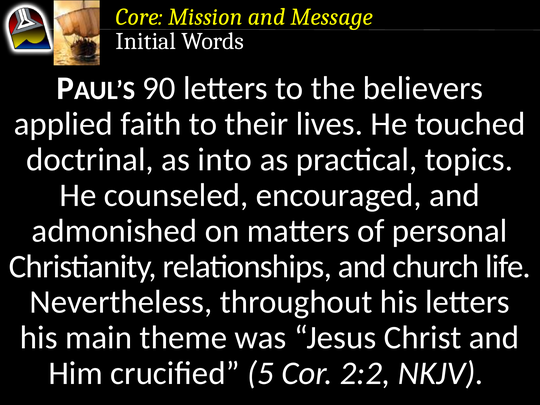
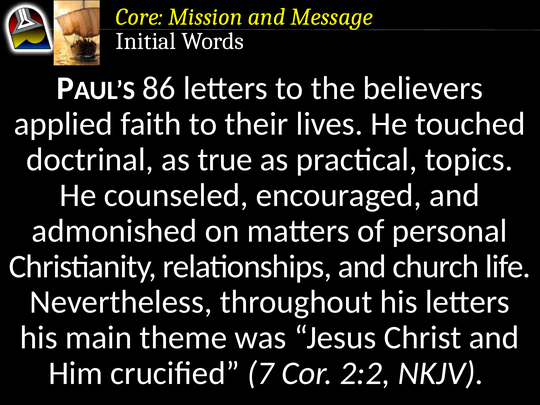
90: 90 -> 86 (159, 88)
into: into -> true (225, 160)
5: 5 -> 7 (261, 373)
